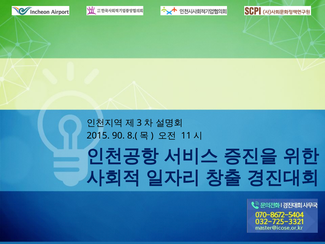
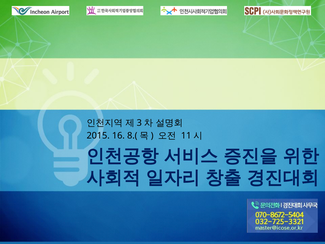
90: 90 -> 16 (118, 136)
